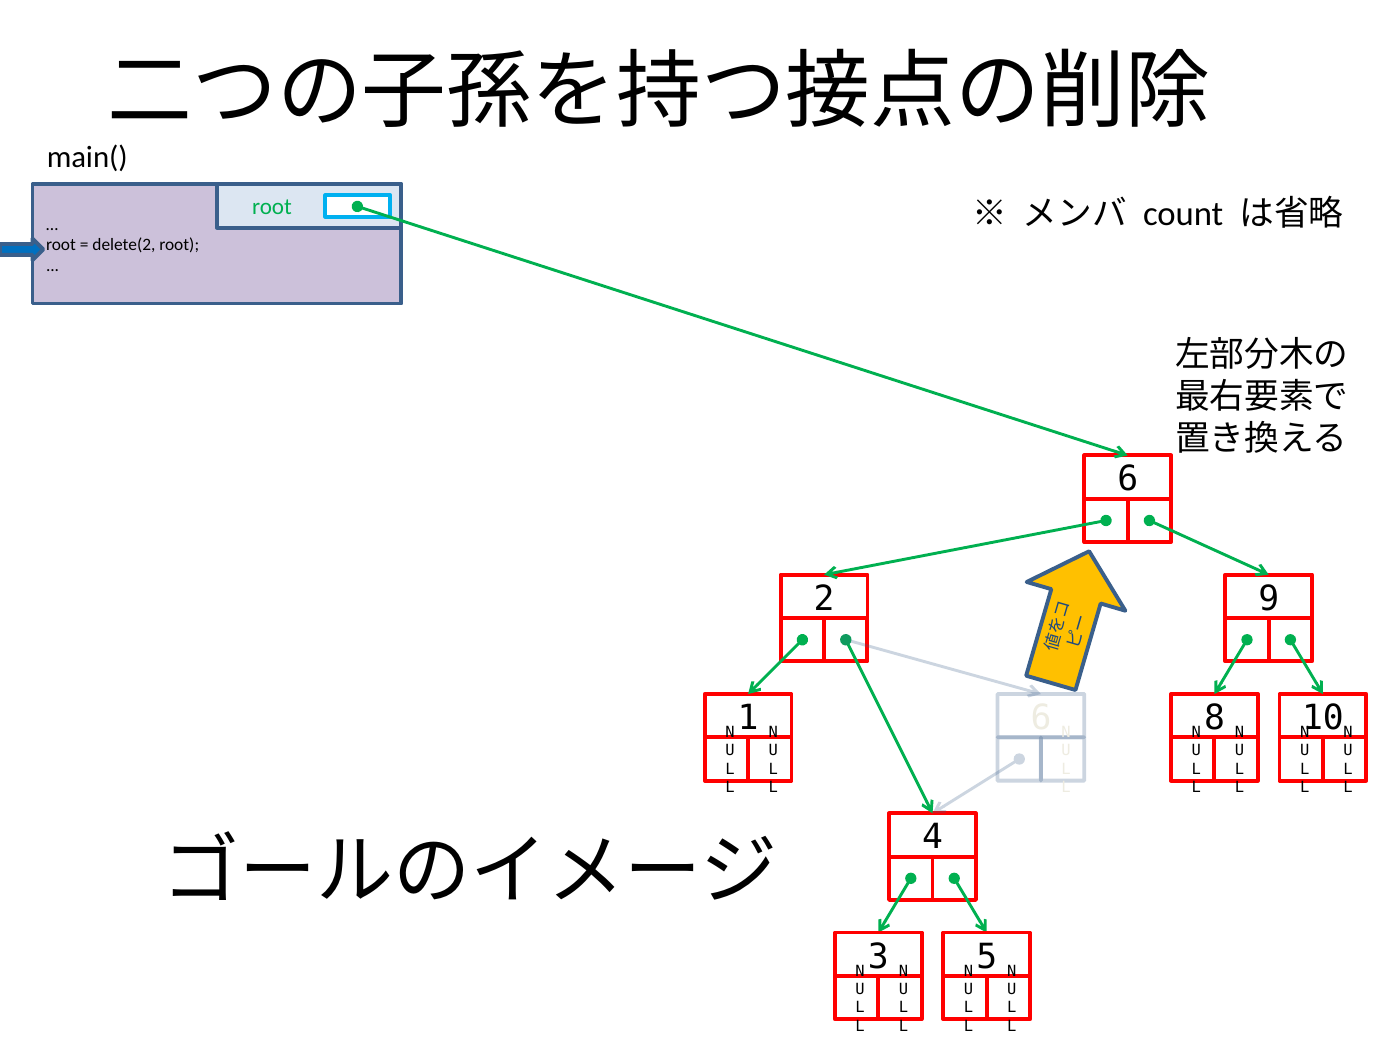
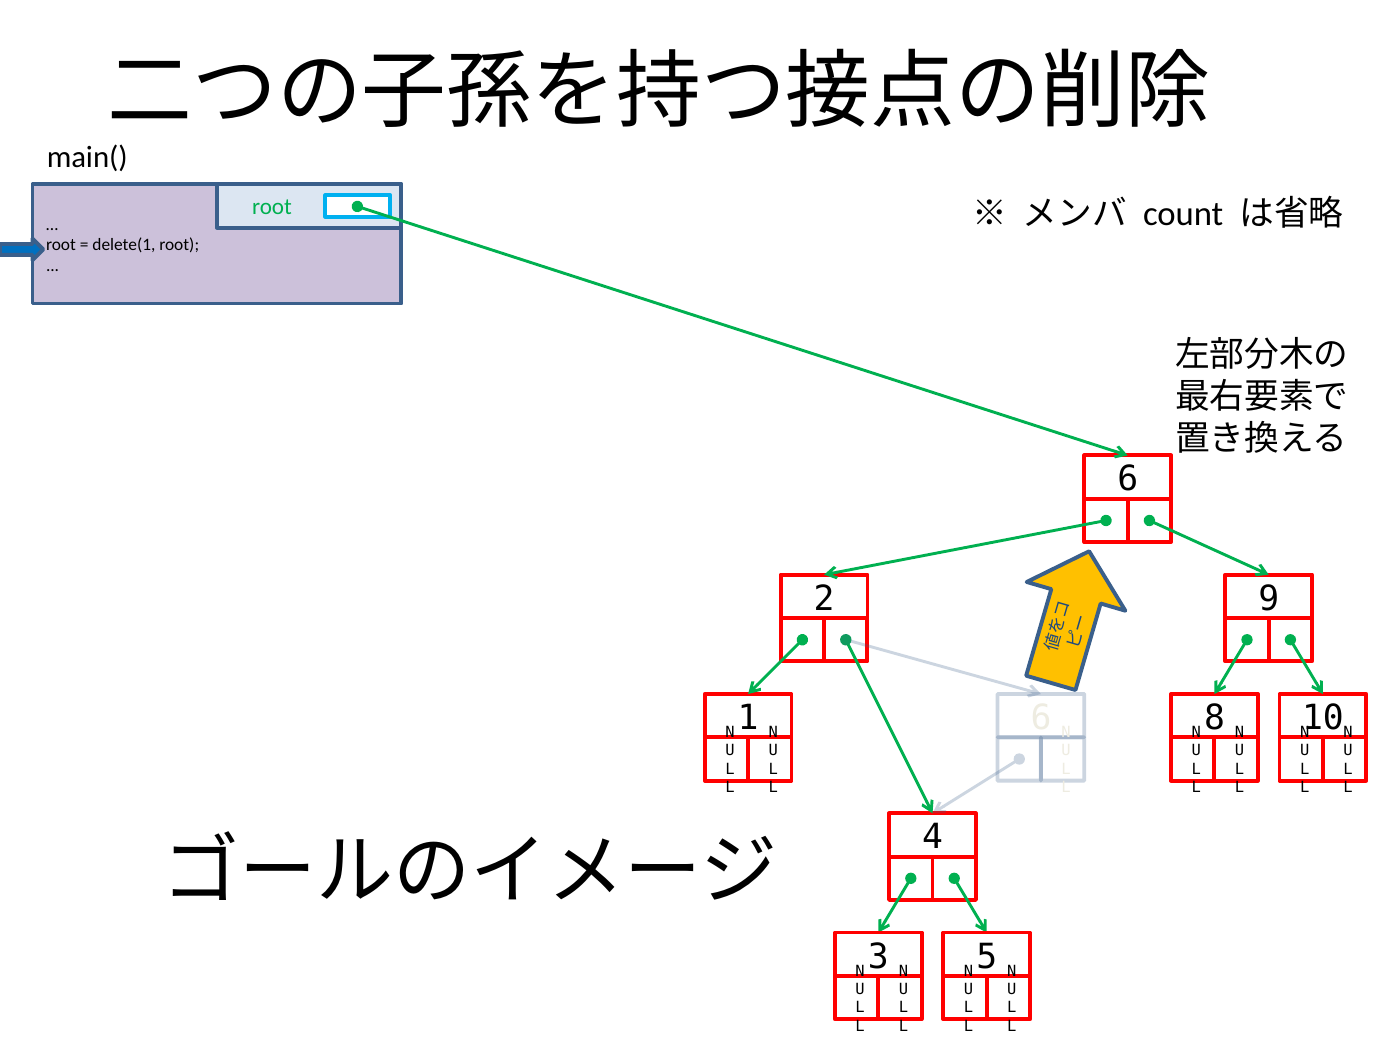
delete(2: delete(2 -> delete(1 (124, 245)
